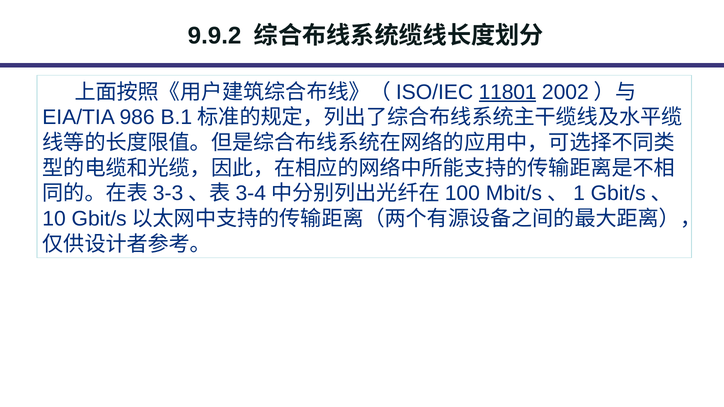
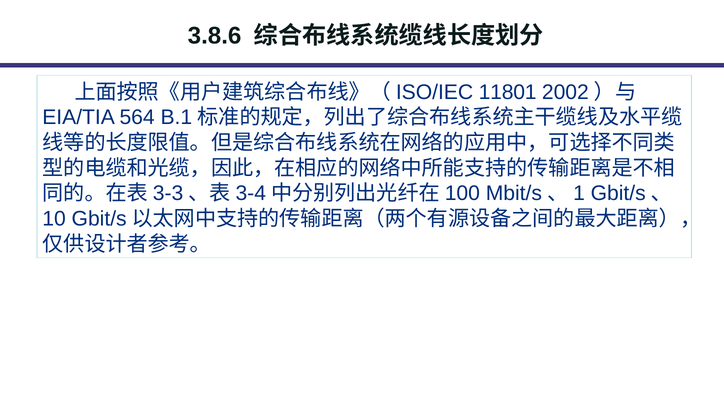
9.9.2: 9.9.2 -> 3.8.6 (215, 36)
11801 underline: present -> none (508, 92)
986: 986 -> 564 (137, 117)
